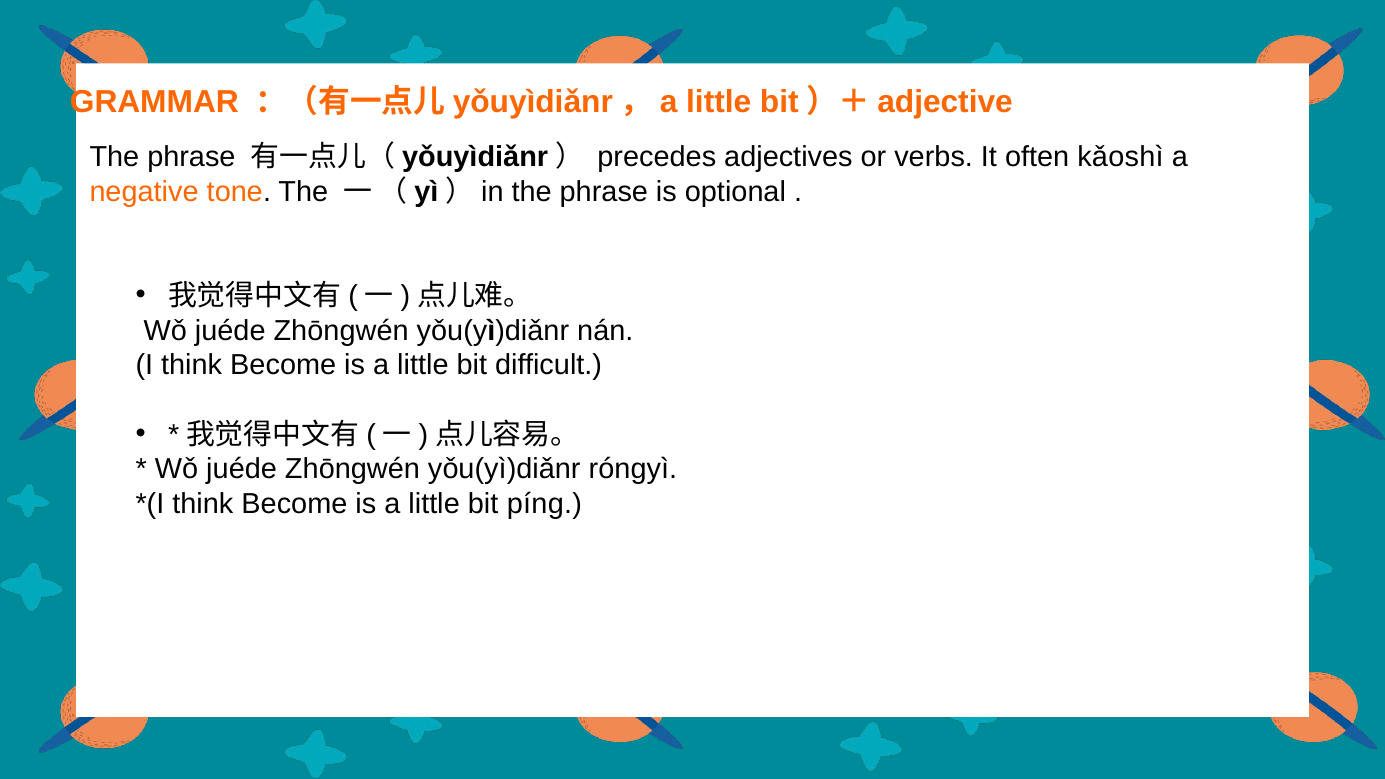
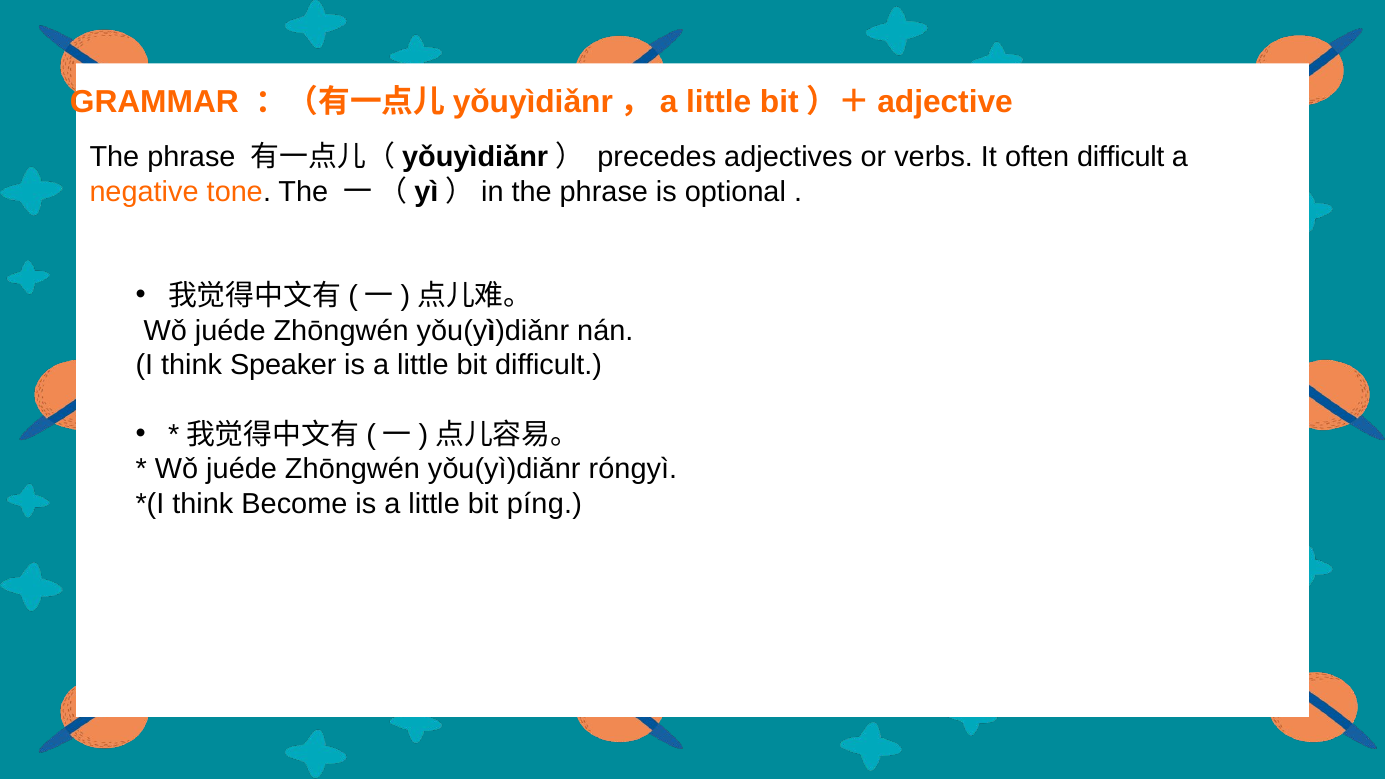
often kǎoshì: kǎoshì -> difficult (1121, 157)
I think Become: Become -> Speaker (283, 365)
